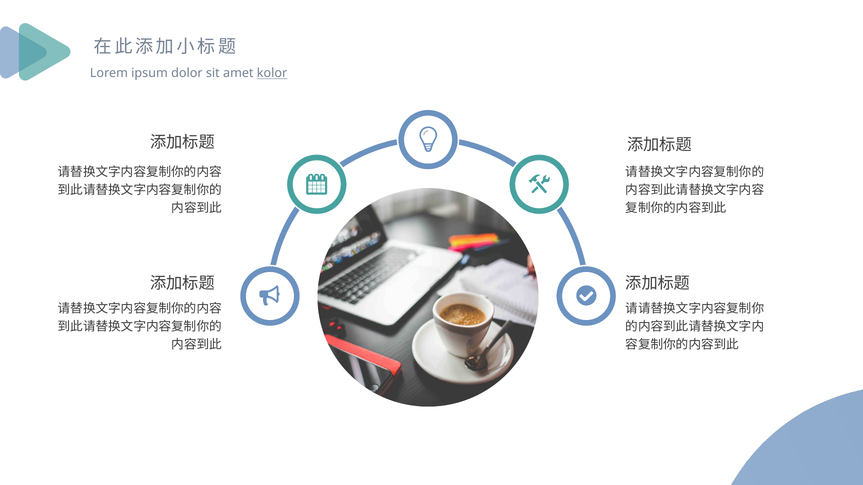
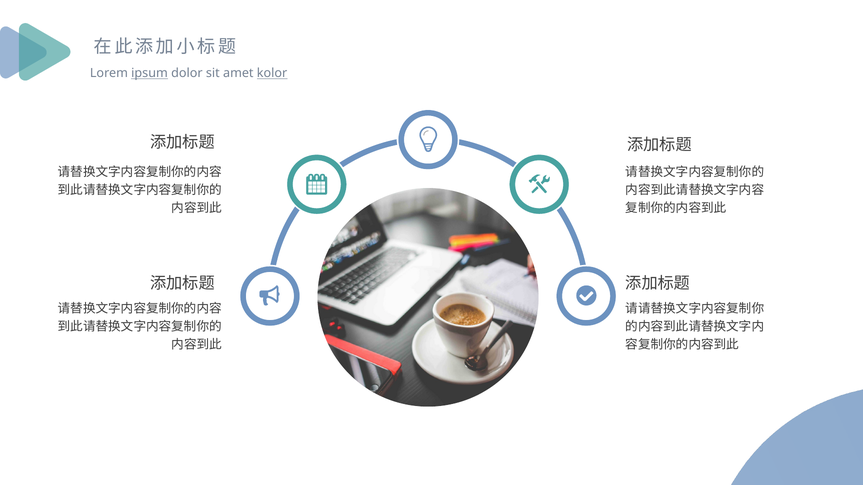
ipsum underline: none -> present (150, 73)
